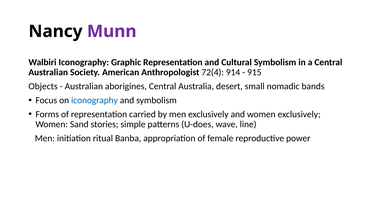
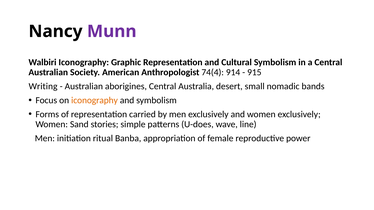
72(4: 72(4 -> 74(4 (213, 72)
Objects: Objects -> Writing (43, 86)
iconography colour: blue -> orange (94, 100)
